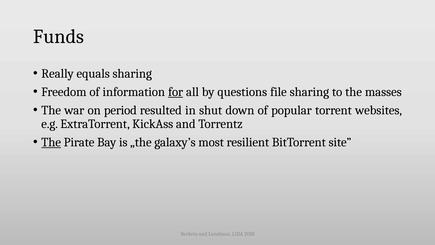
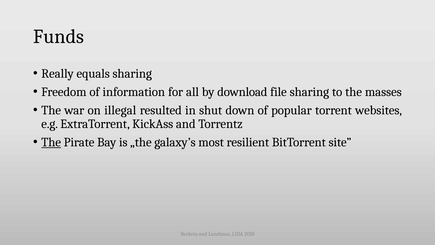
for underline: present -> none (176, 92)
questions: questions -> download (242, 92)
period: period -> illegal (120, 110)
